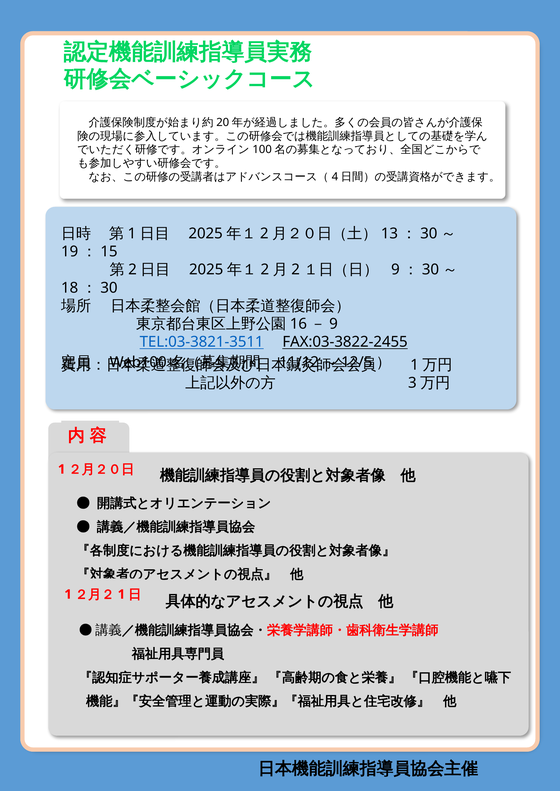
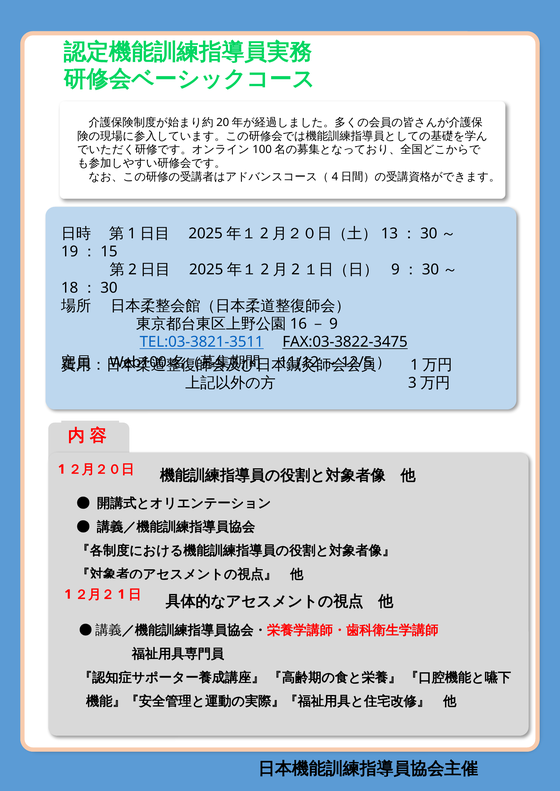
FAX:03-3822-2455: FAX:03-3822-2455 -> FAX:03-3822-3475 (345, 342)
